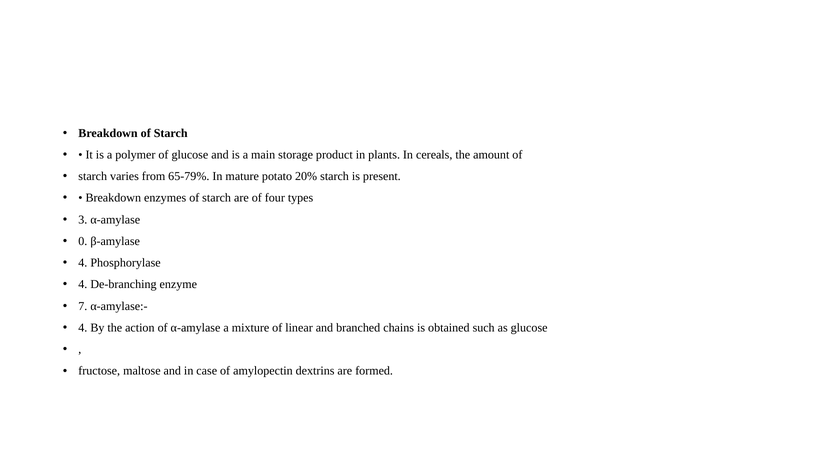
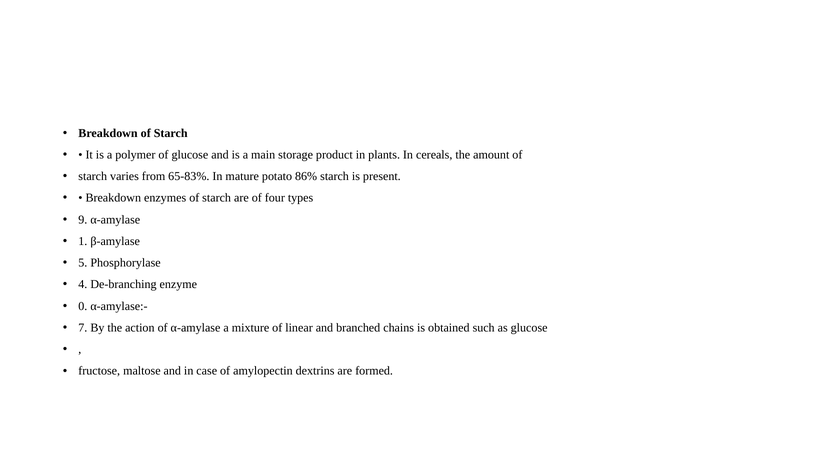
65-79%: 65-79% -> 65-83% (189, 176)
20%: 20% -> 86% (306, 176)
3: 3 -> 9 (83, 220)
0: 0 -> 1 (83, 241)
4: 4 -> 5 (83, 263)
7: 7 -> 0 (83, 306)
4: 4 -> 7 (83, 328)
